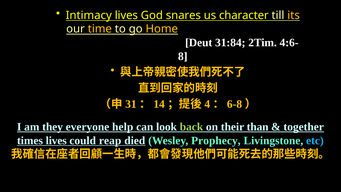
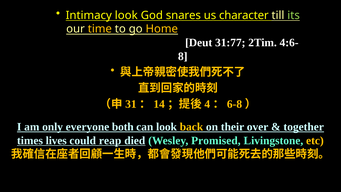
Intimacy lives: lives -> look (126, 15)
its colour: yellow -> light green (294, 15)
31:84: 31:84 -> 31:77 (230, 43)
they: they -> only (53, 127)
help: help -> both (123, 127)
back colour: light green -> yellow (191, 127)
than: than -> over (258, 127)
Prophecy: Prophecy -> Promised (216, 140)
etc colour: light blue -> yellow (315, 140)
